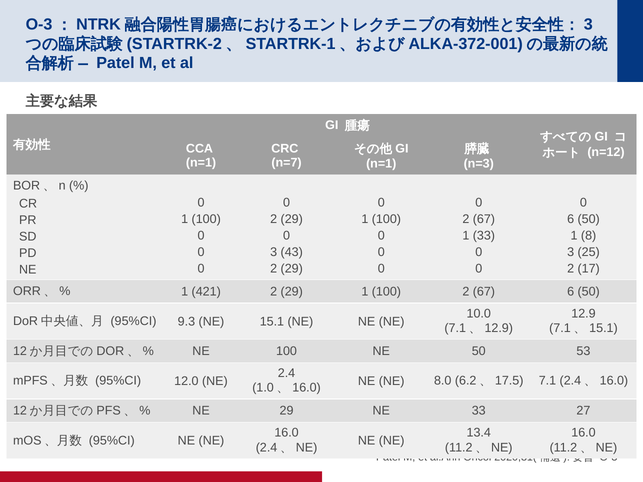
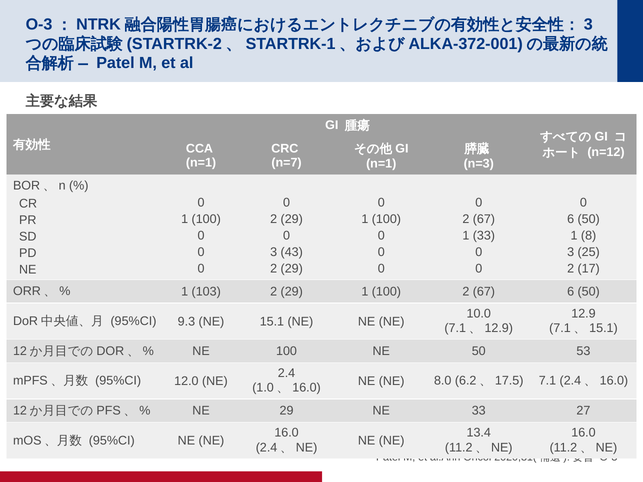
421: 421 -> 103 (206, 292)
